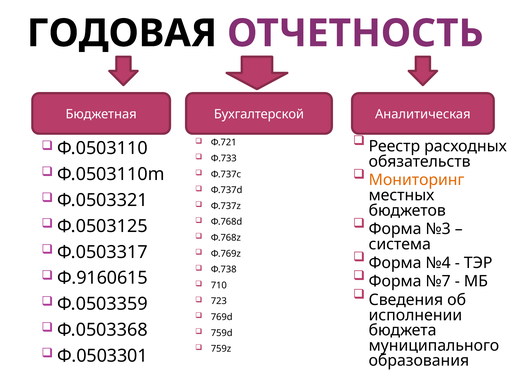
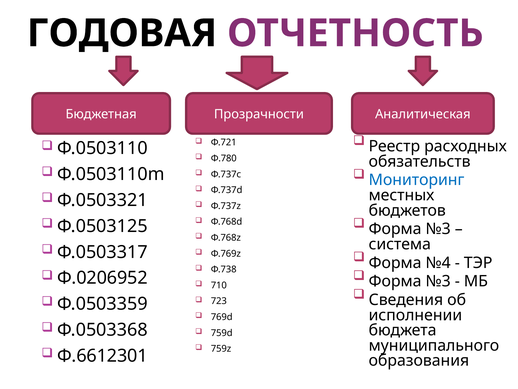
Бухгалтерской: Бухгалтерской -> Прозрачности (259, 114)
Ф.733: Ф.733 -> Ф.780 (224, 158)
Мониторинг colour: orange -> blue (417, 180)
Ф.9160615: Ф.9160615 -> Ф.0206952 (102, 278)
№7: №7 -> №3 (438, 281)
Ф.0503301: Ф.0503301 -> Ф.6612301 (102, 355)
